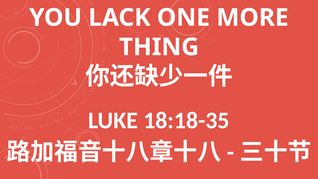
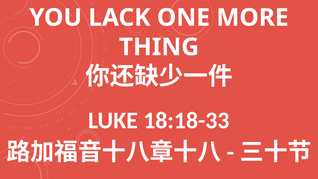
18:18-35: 18:18-35 -> 18:18-33 (186, 120)
